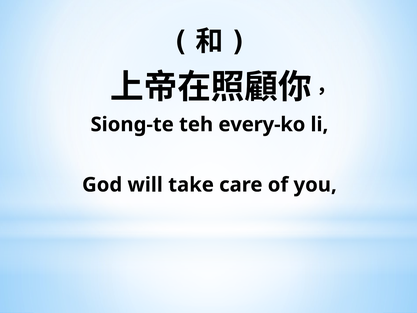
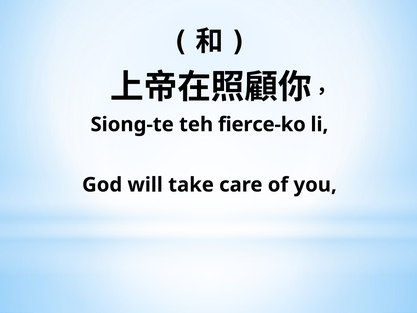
every-ko: every-ko -> fierce-ko (262, 124)
